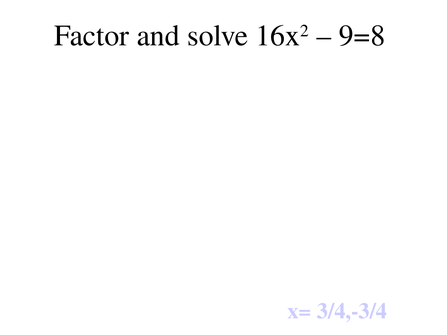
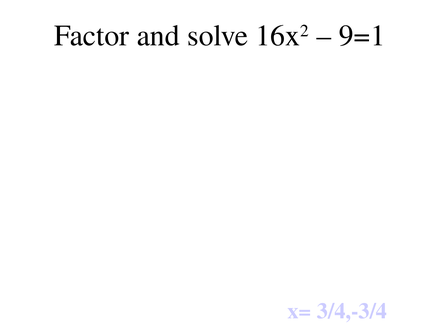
9=8: 9=8 -> 9=1 (362, 36)
